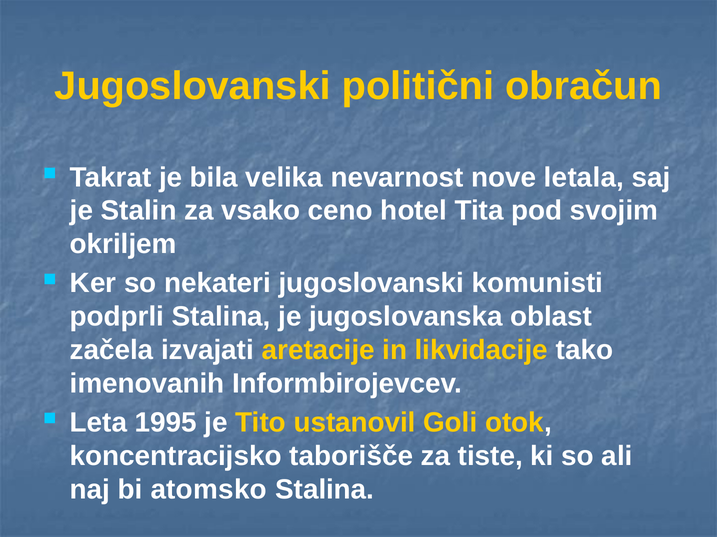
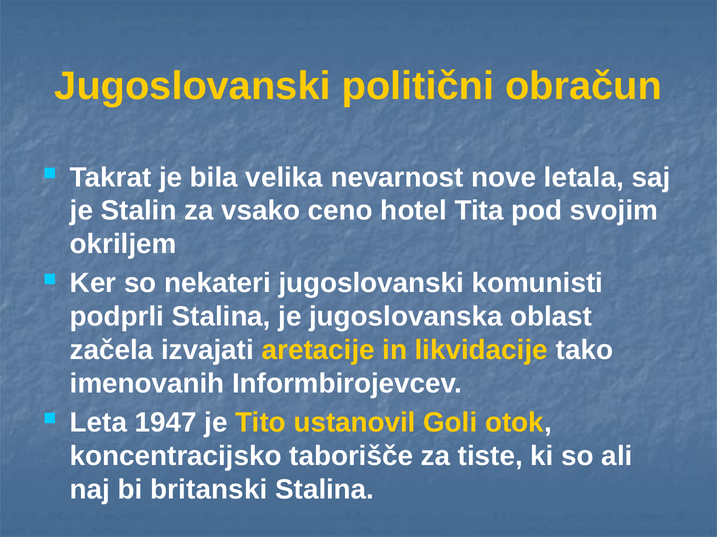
1995: 1995 -> 1947 (166, 423)
atomsko: atomsko -> britanski (209, 490)
